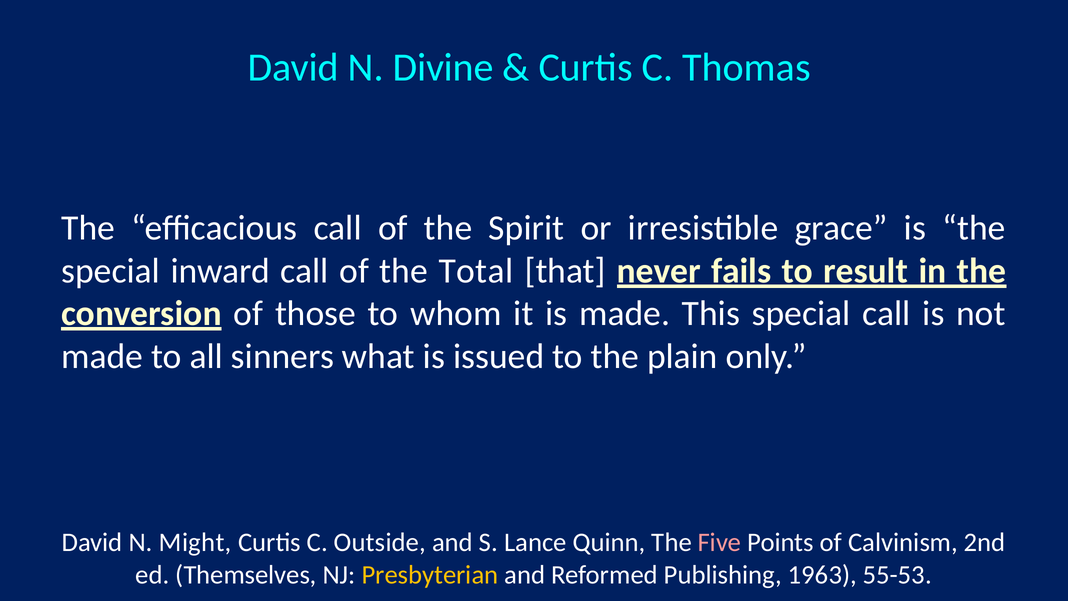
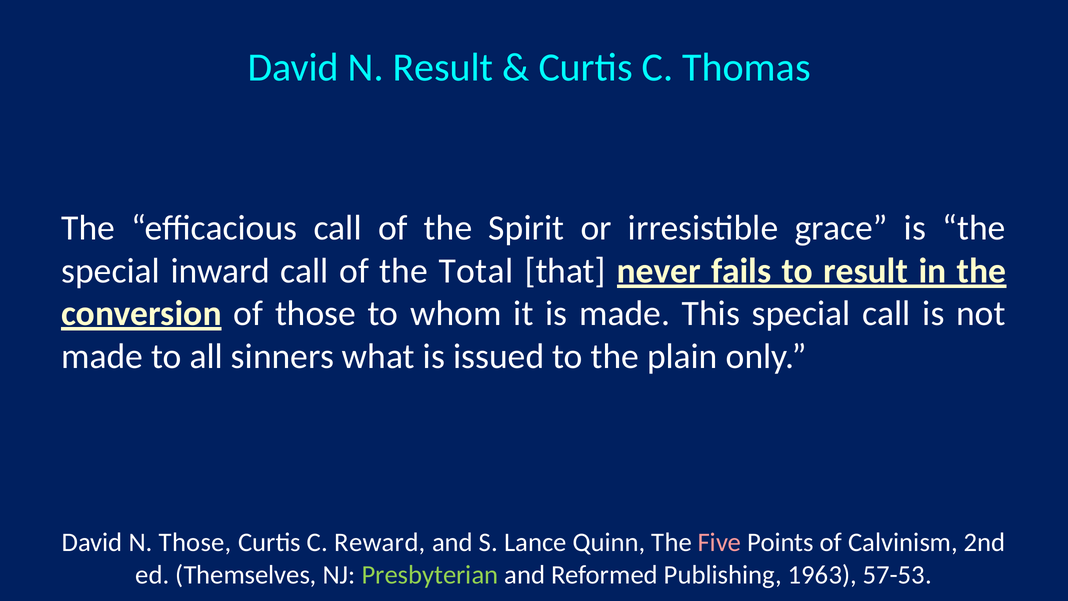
N Divine: Divine -> Result (443, 68)
N Might: Might -> Those (195, 542)
Outside: Outside -> Reward (380, 542)
Presbyterian colour: yellow -> light green (430, 574)
55-53: 55-53 -> 57-53 (897, 574)
